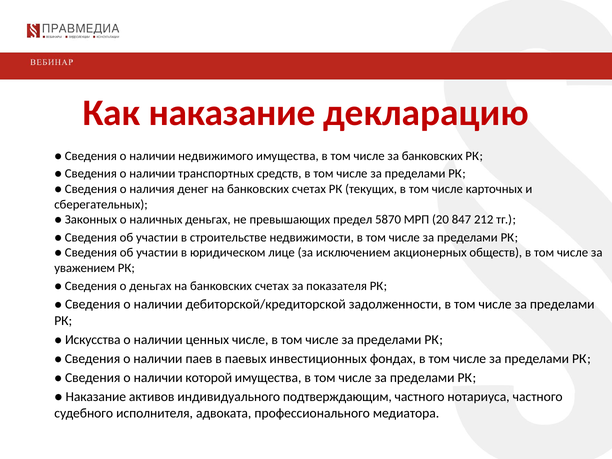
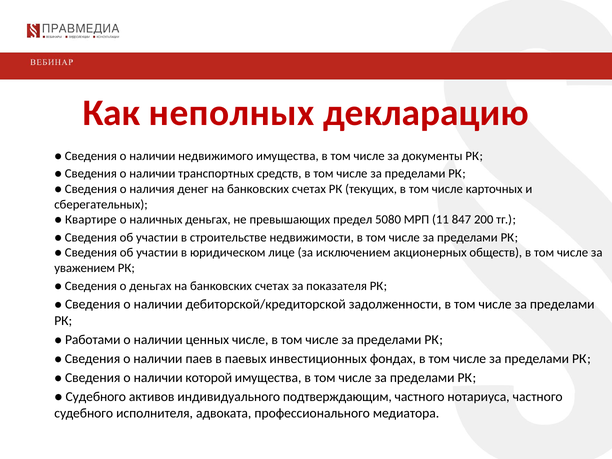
Как наказание: наказание -> неполных (232, 113)
за банковских: банковских -> документы (432, 156)
Законных: Законных -> Квартире (91, 220)
5870: 5870 -> 5080 (388, 220)
20: 20 -> 11 (440, 220)
212: 212 -> 200 (484, 220)
Искусства: Искусства -> Работами (93, 340)
Наказание: Наказание -> Судебного (96, 397)
